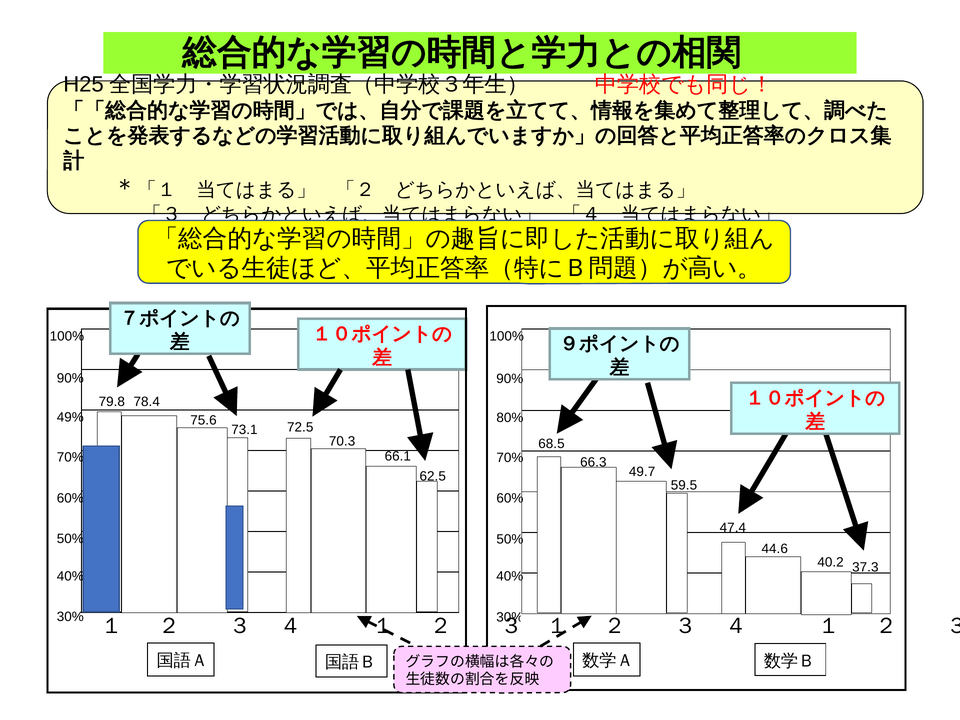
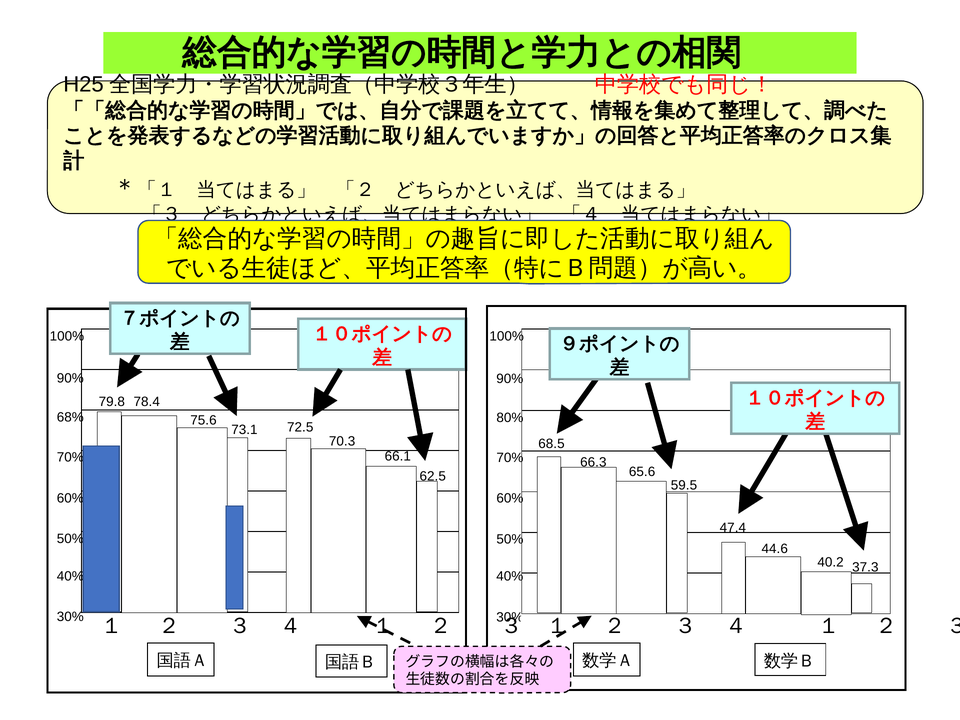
49%: 49% -> 68% (70, 418)
49.7: 49.7 -> 65.6 (642, 472)
